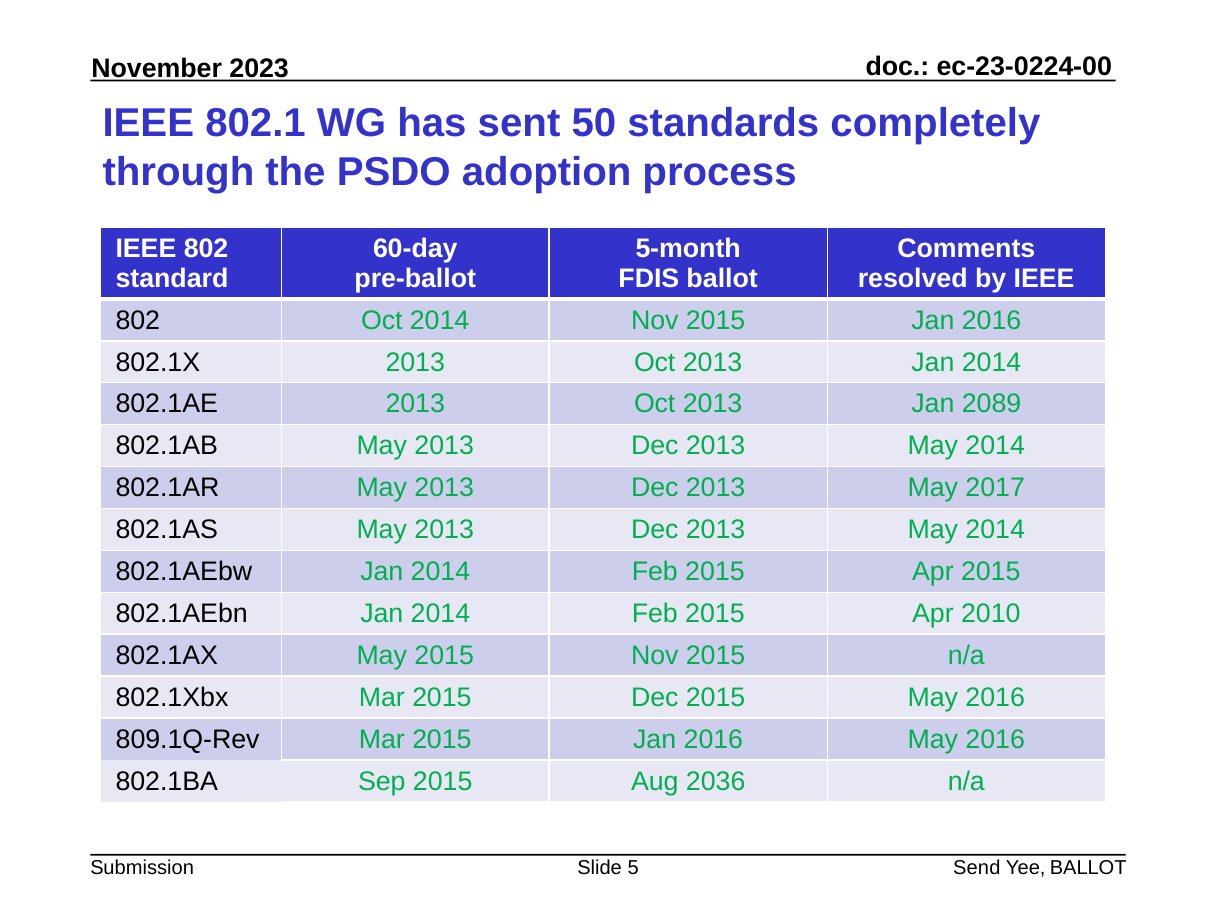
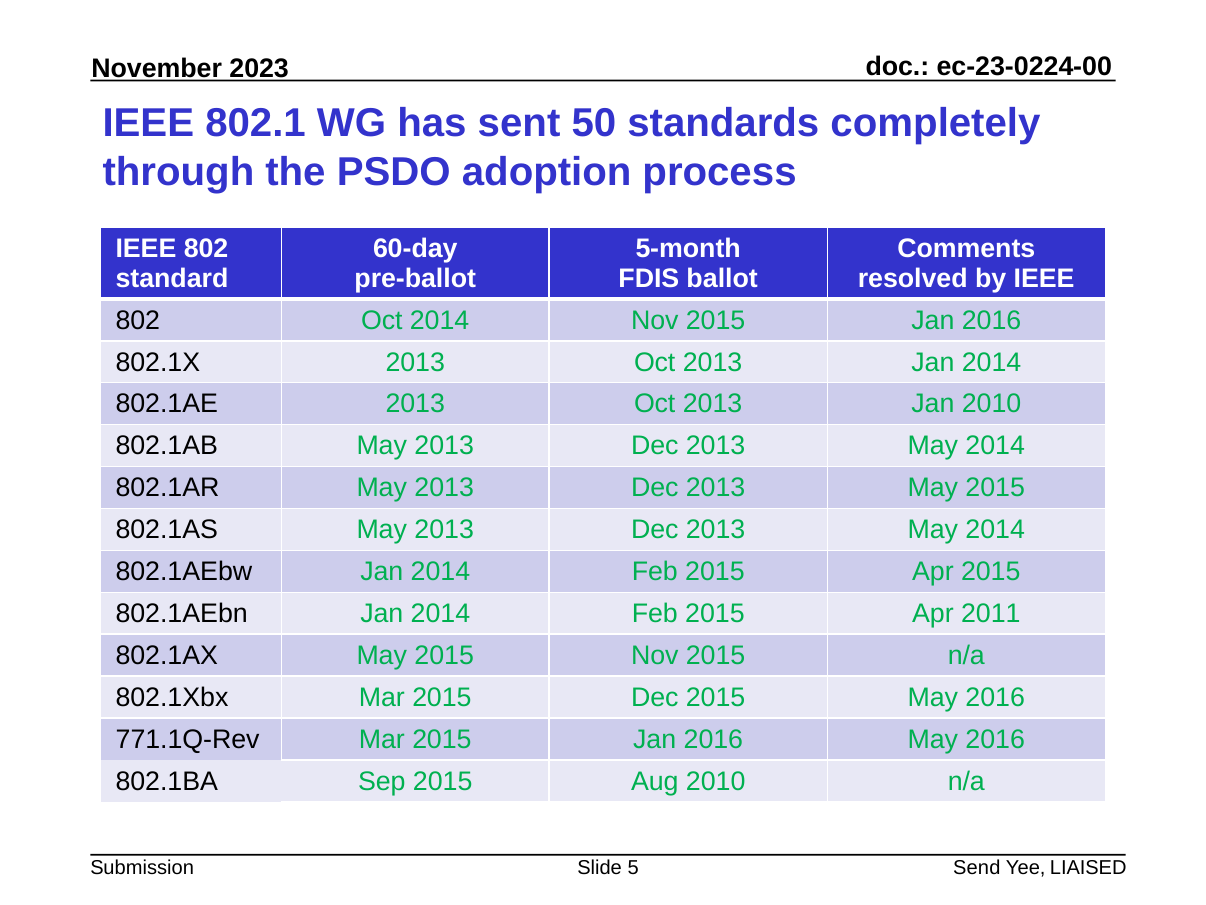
Jan 2089: 2089 -> 2010 (992, 404)
2013 May 2017: 2017 -> 2015 (995, 488)
2010: 2010 -> 2011 (991, 613)
809.1Q-Rev: 809.1Q-Rev -> 771.1Q-Rev (188, 739)
Aug 2036: 2036 -> 2010 (716, 781)
Yee BALLOT: BALLOT -> LIAISED (1088, 867)
